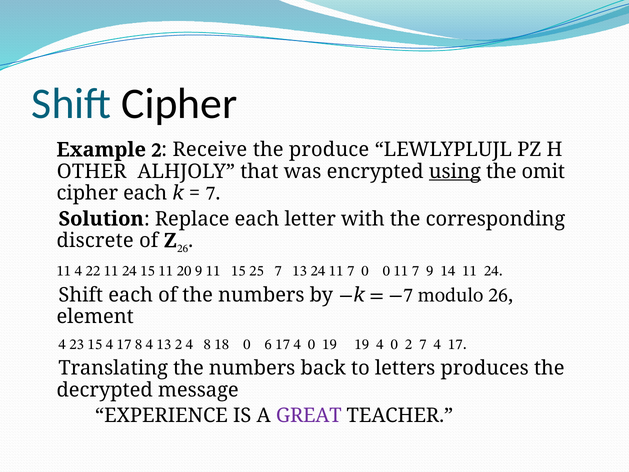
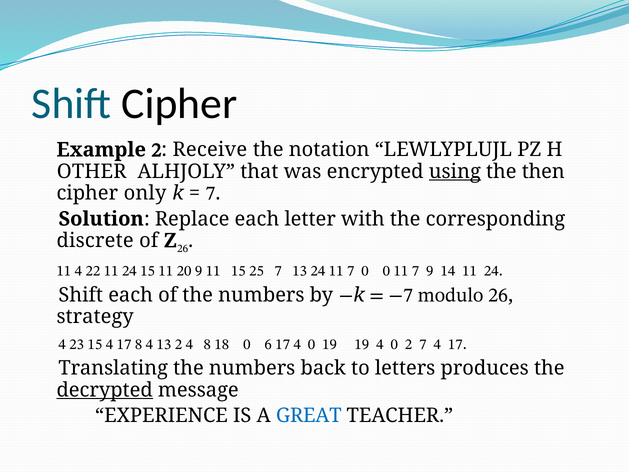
produce: produce -> notation (329, 150)
omit: omit -> then (543, 171)
cipher each: each -> only (145, 193)
element: element -> strategy (95, 317)
decrypted underline: none -> present (105, 390)
GREAT colour: purple -> blue (309, 415)
